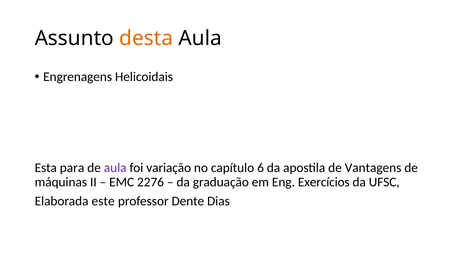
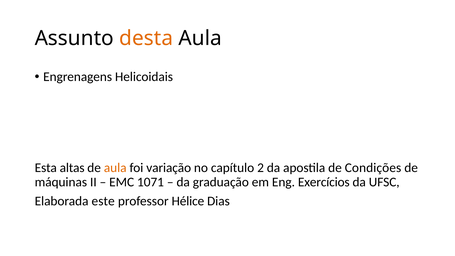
para: para -> altas (72, 168)
aula colour: purple -> orange (115, 168)
6: 6 -> 2 (261, 168)
Vantagens: Vantagens -> Condições (373, 168)
2276: 2276 -> 1071 (151, 182)
Dente: Dente -> Hélice (188, 201)
